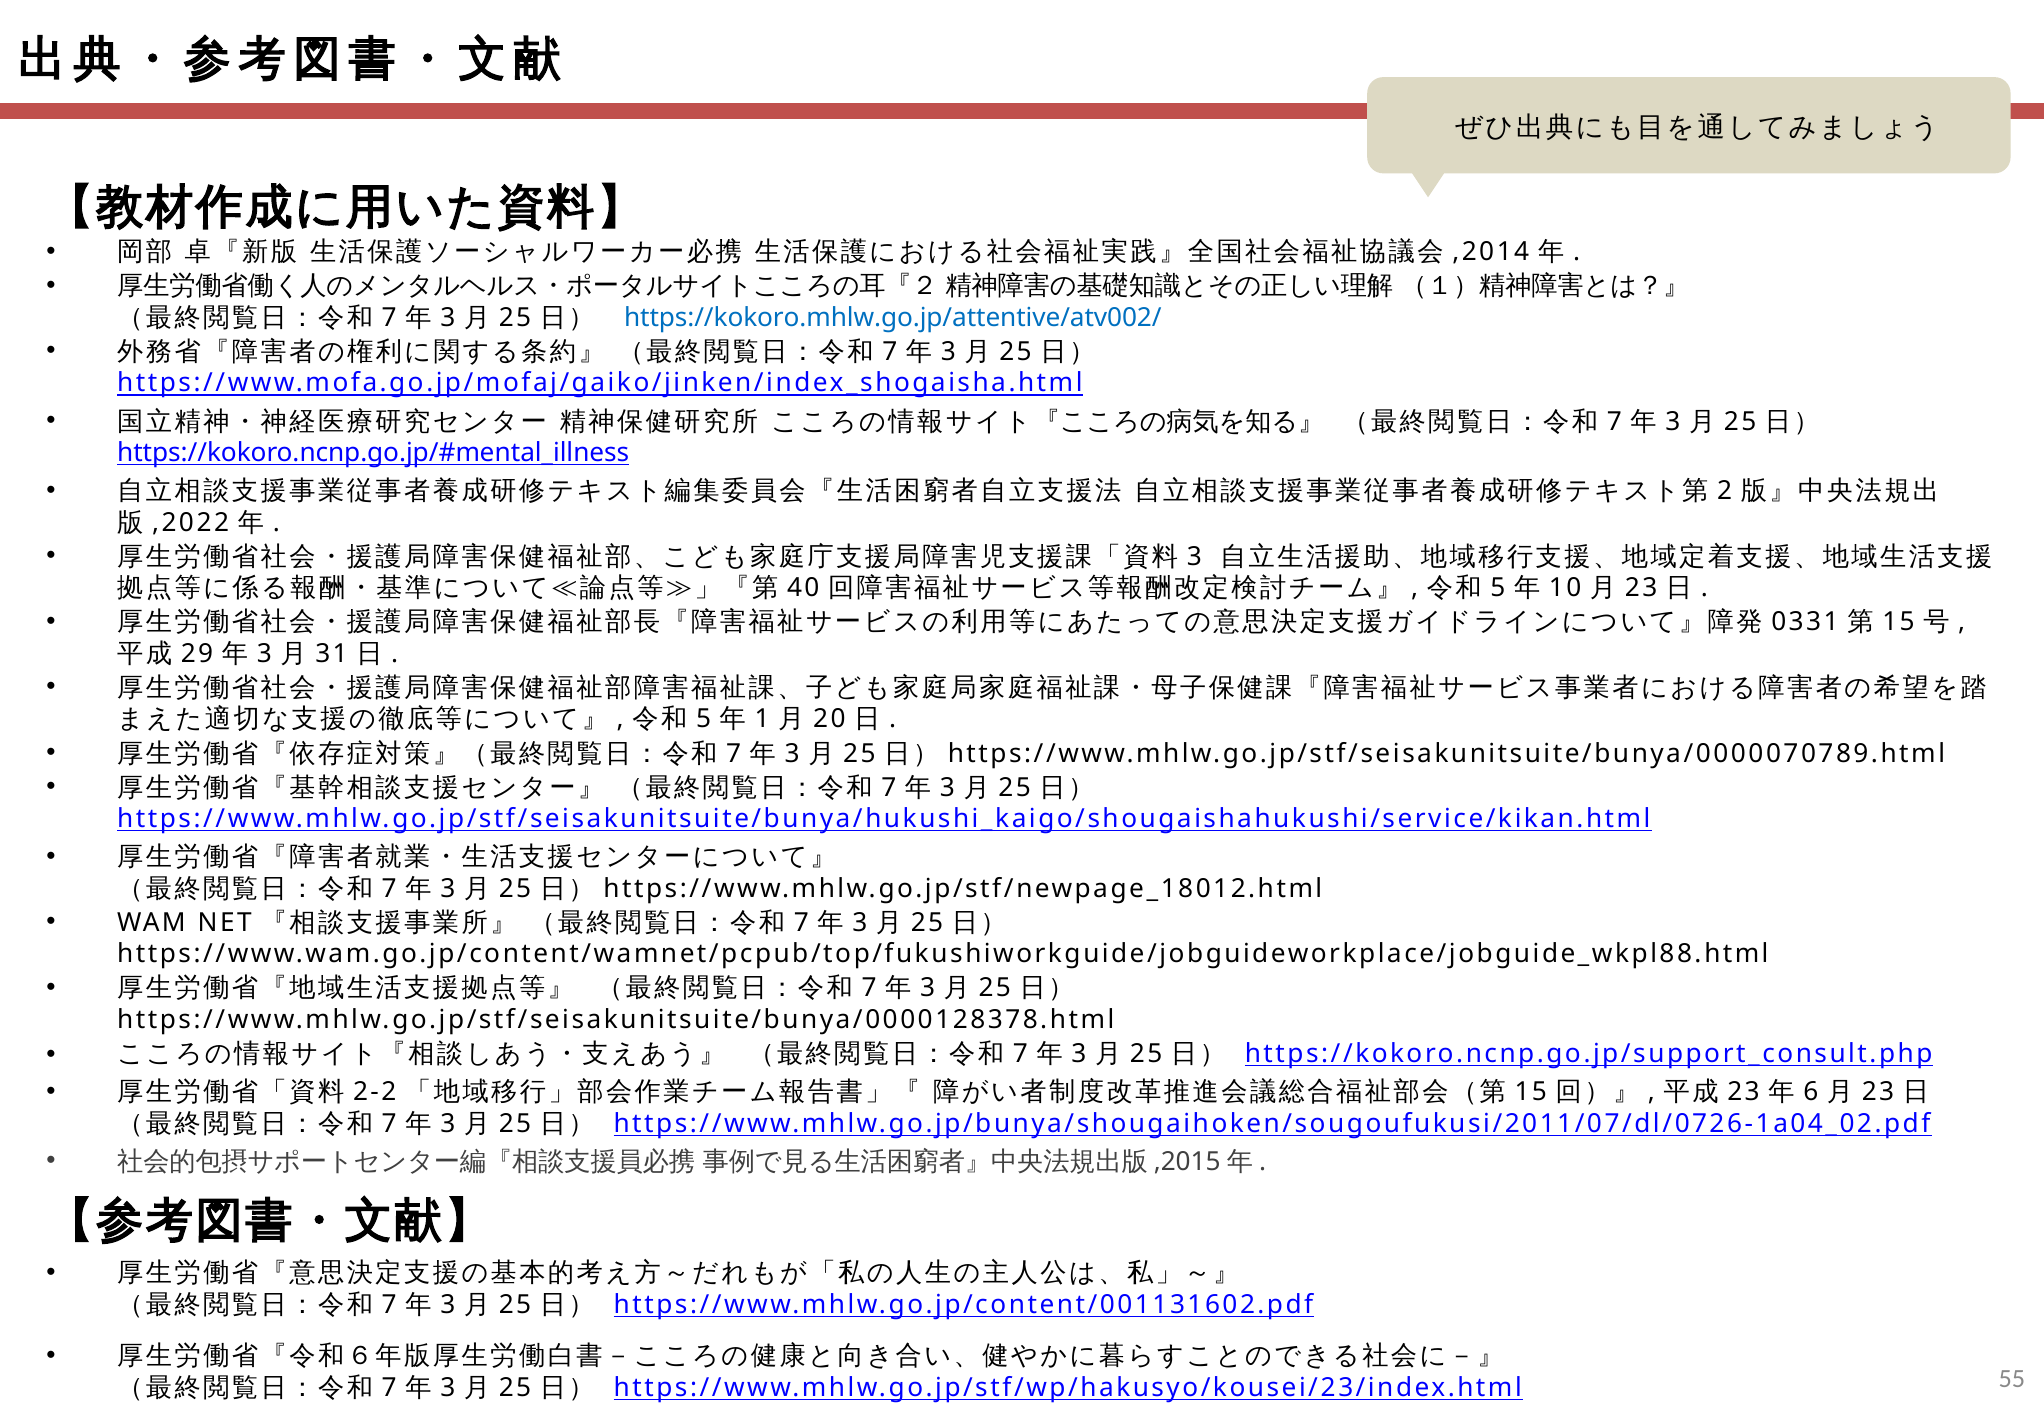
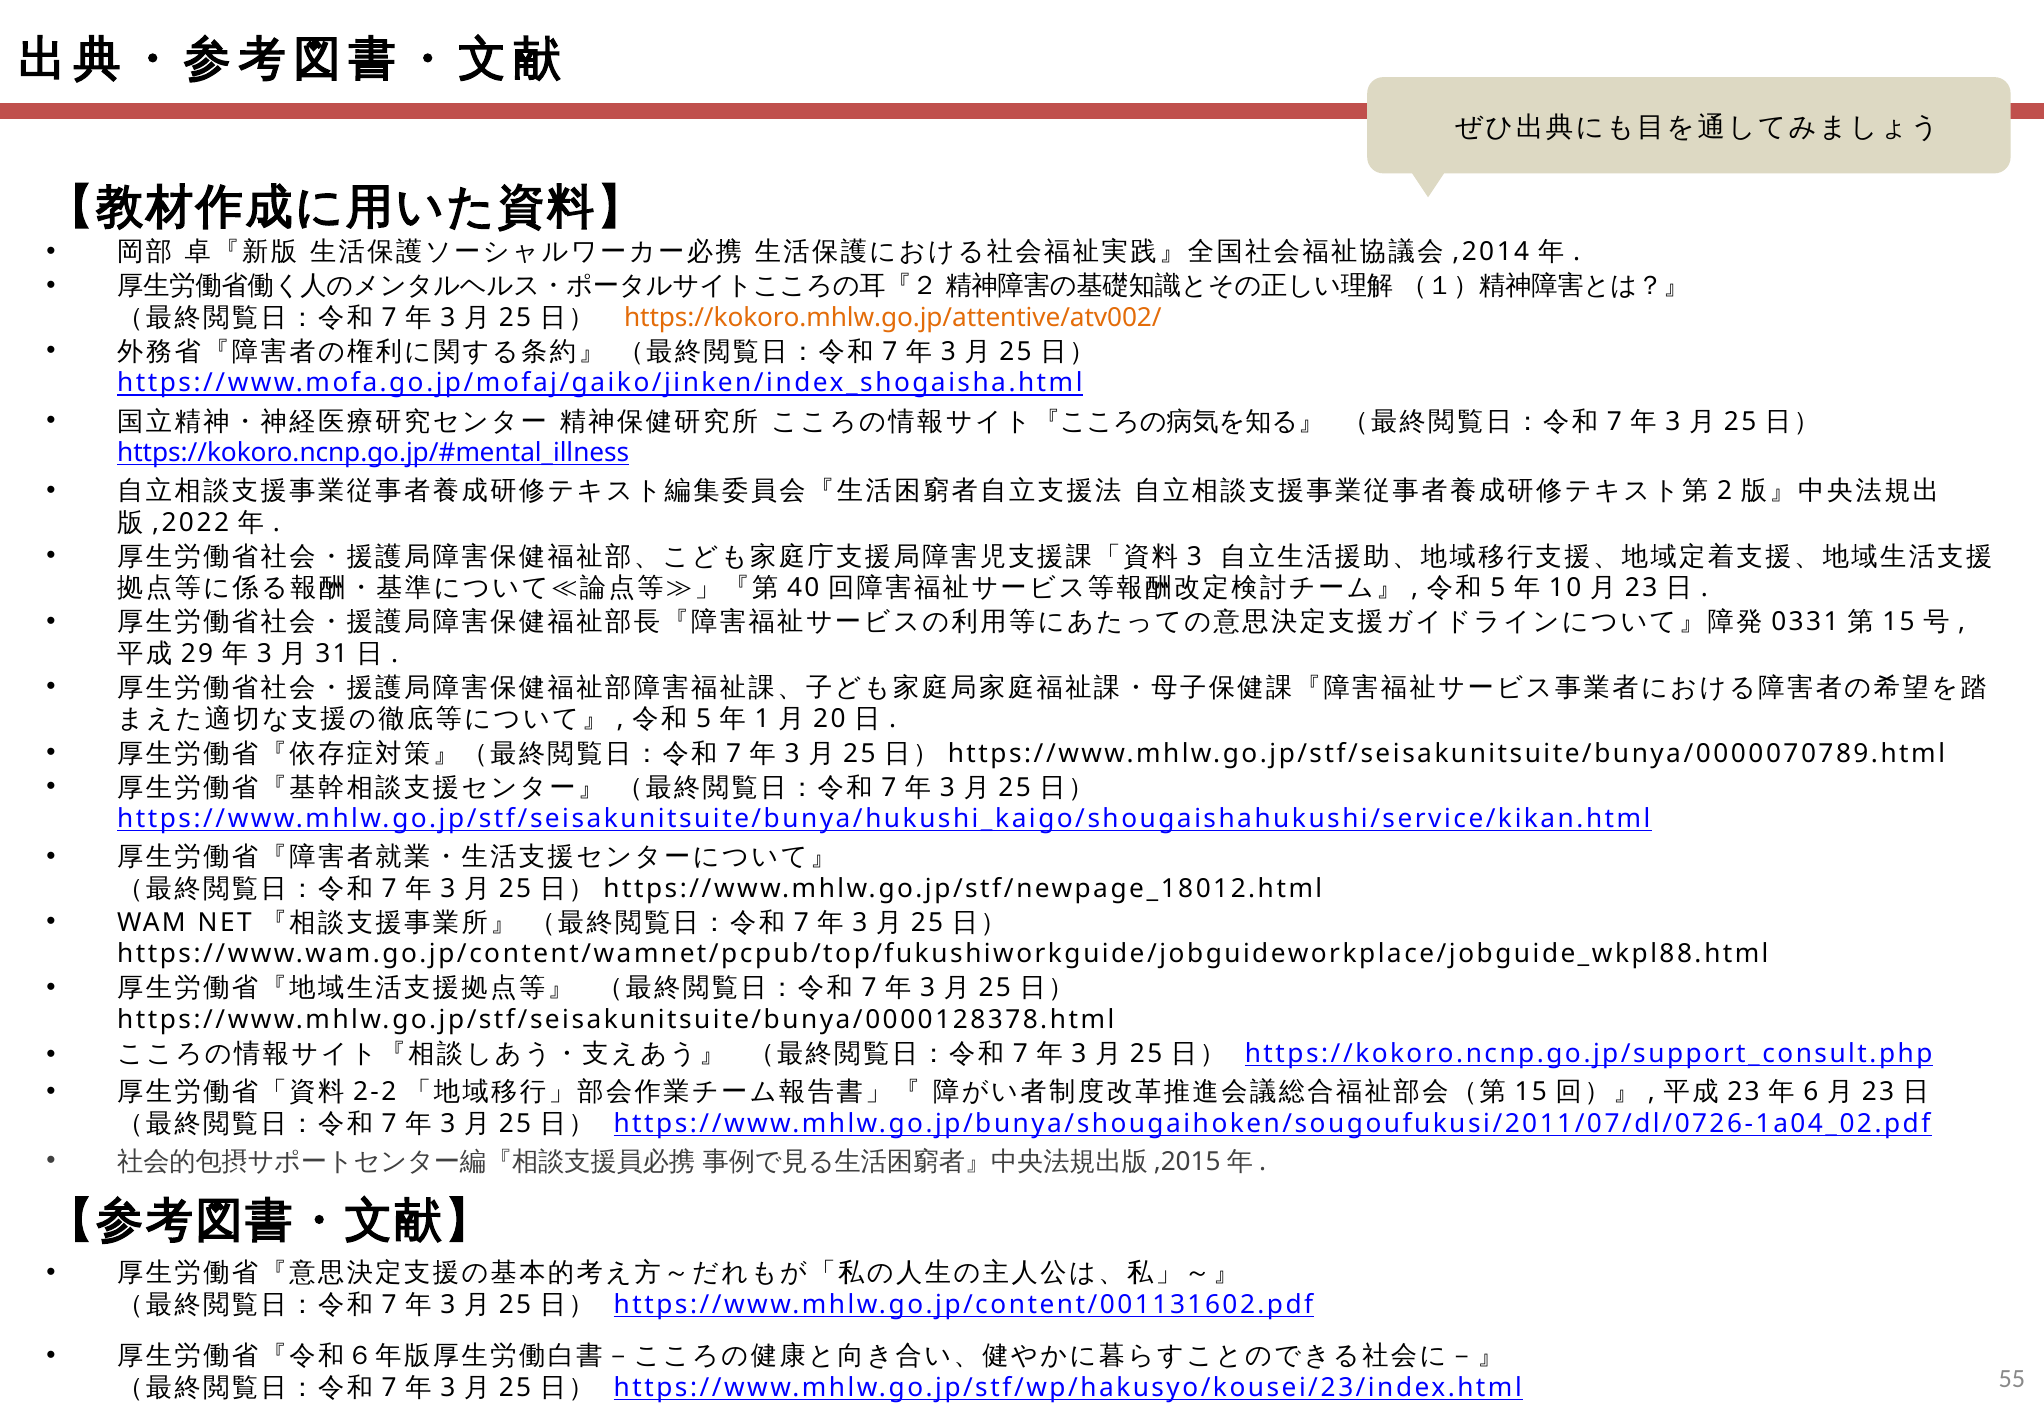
https://kokoro.mhlw.go.jp/attentive/atv002/ colour: blue -> orange (893, 318)
